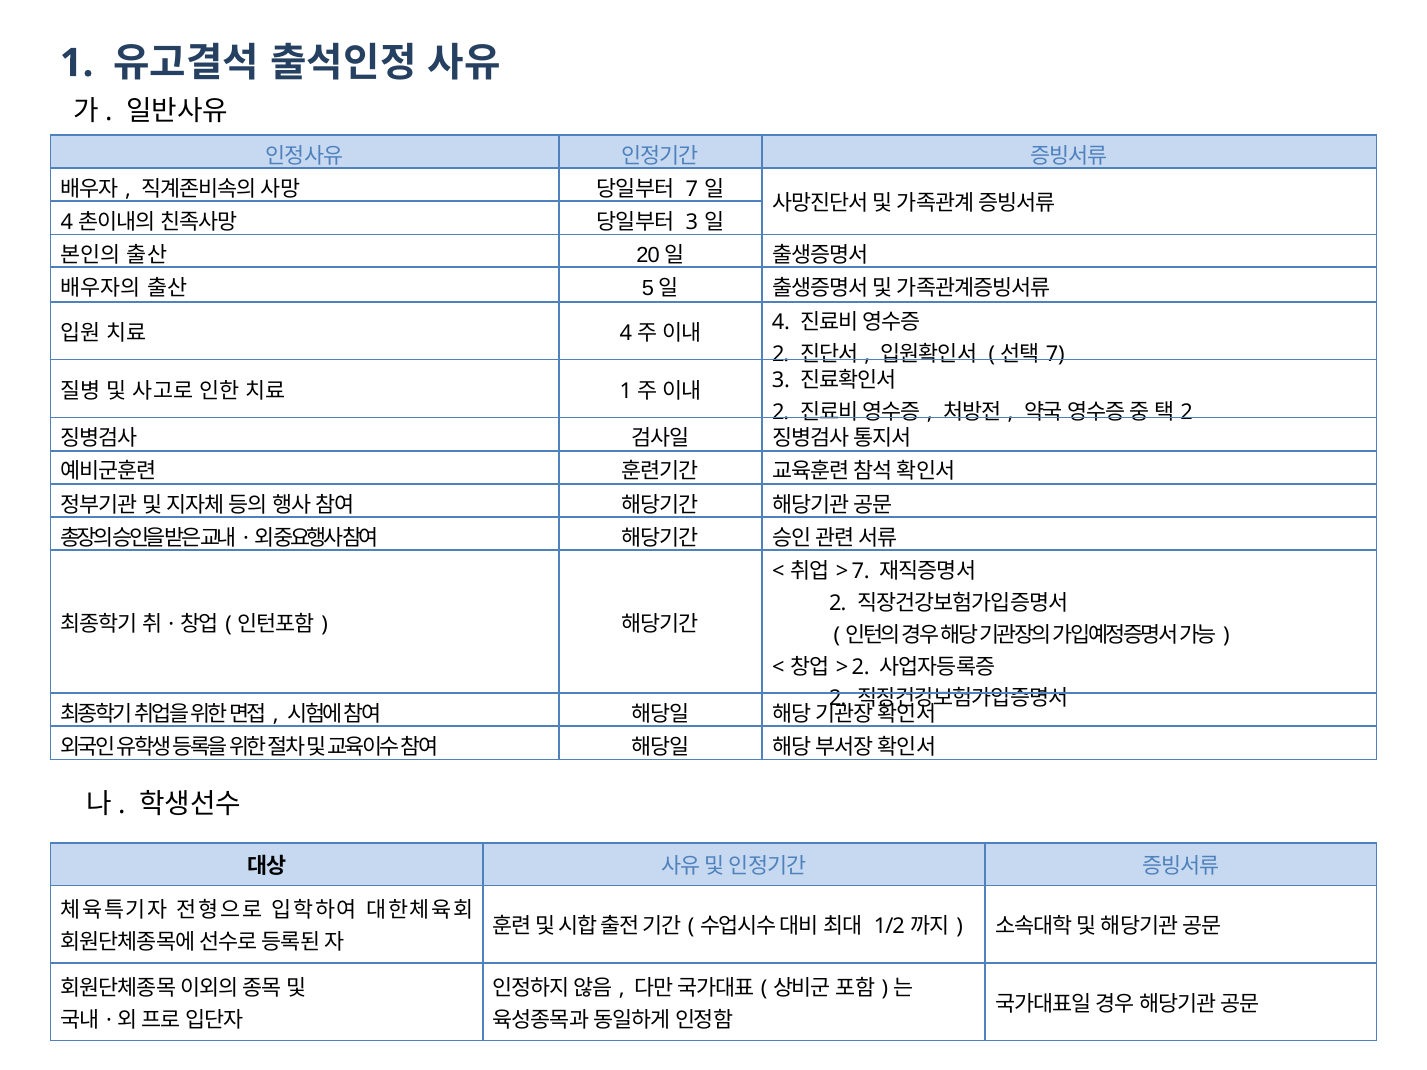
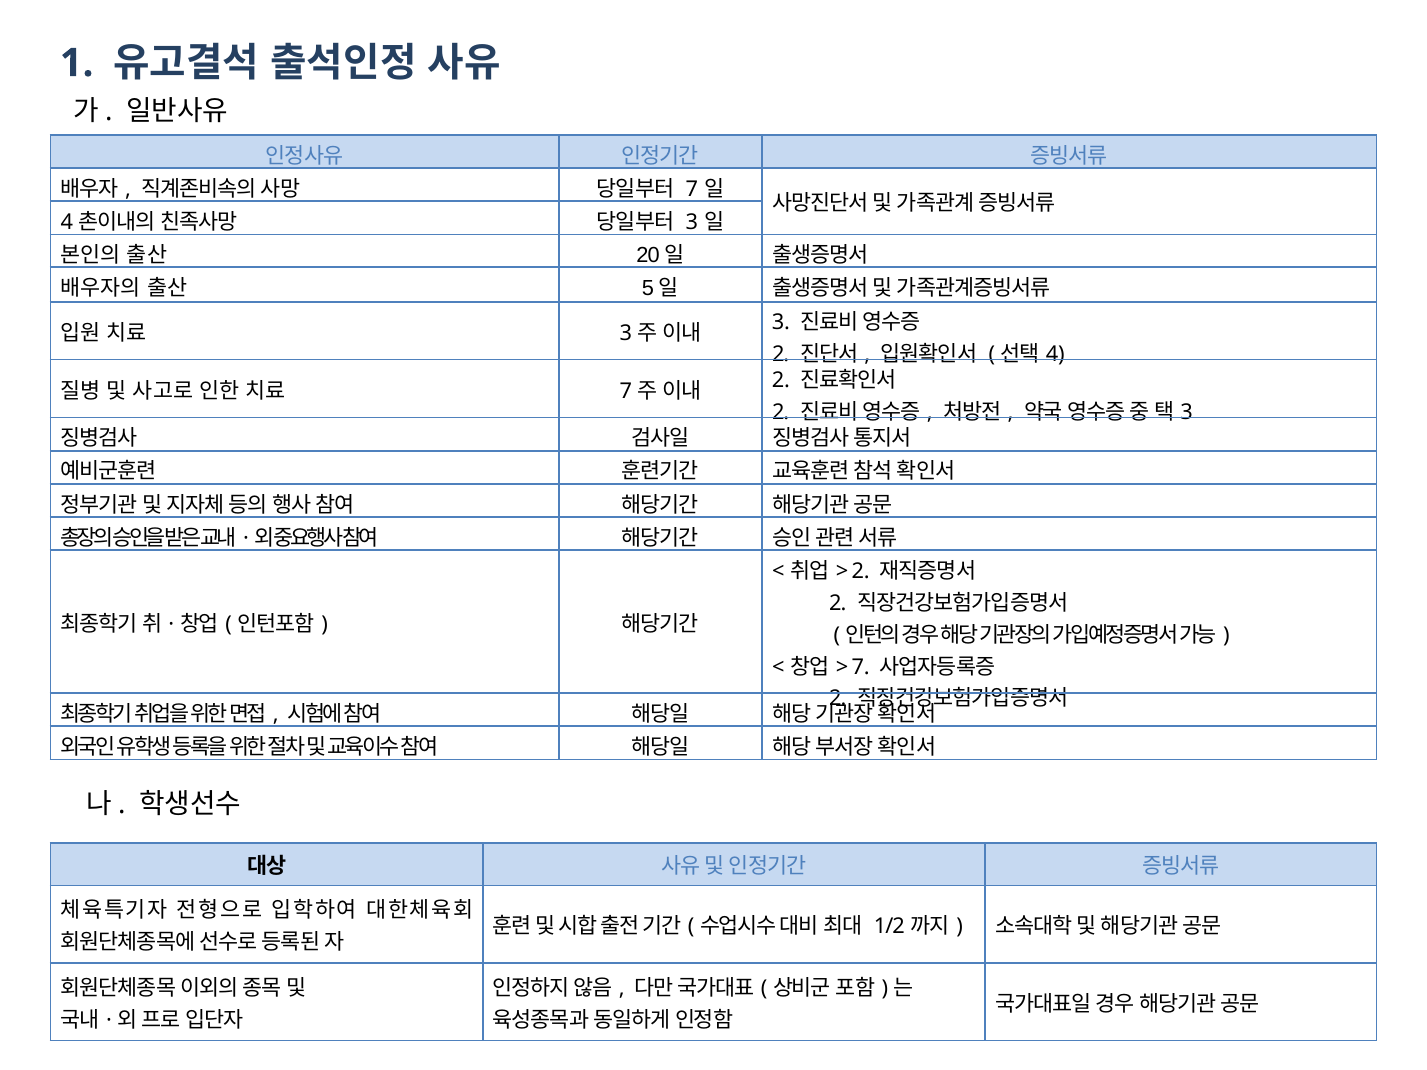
4: 4 -> 3 (626, 333)
4: 4 -> 3 (781, 323)
7: 7 -> 4 (1055, 355)
1: 1 -> 7 (626, 391)
3: 3 -> 2 (781, 381)
2: 2 -> 3 (1187, 413)
7: 7 -> 2 (861, 571)
2: 2 -> 7 (861, 667)
